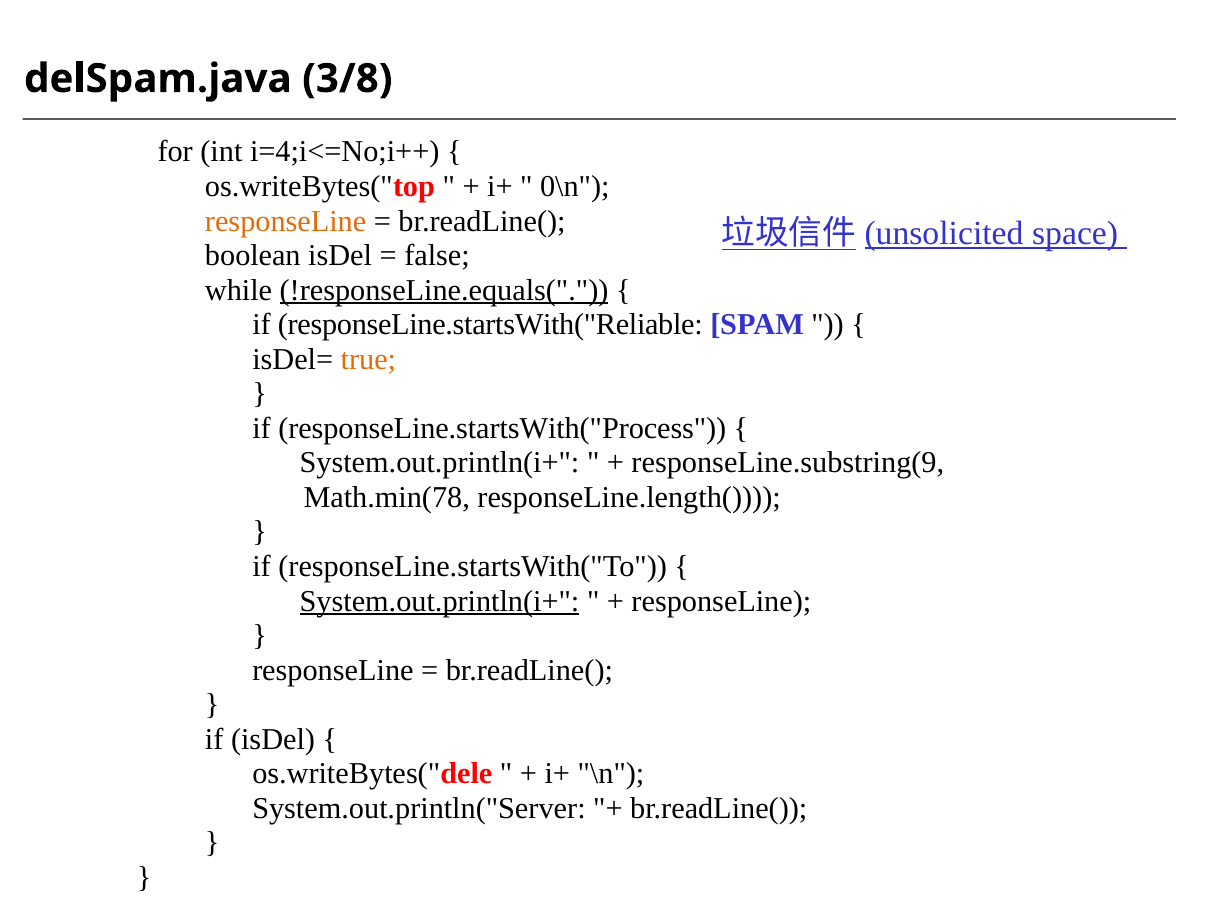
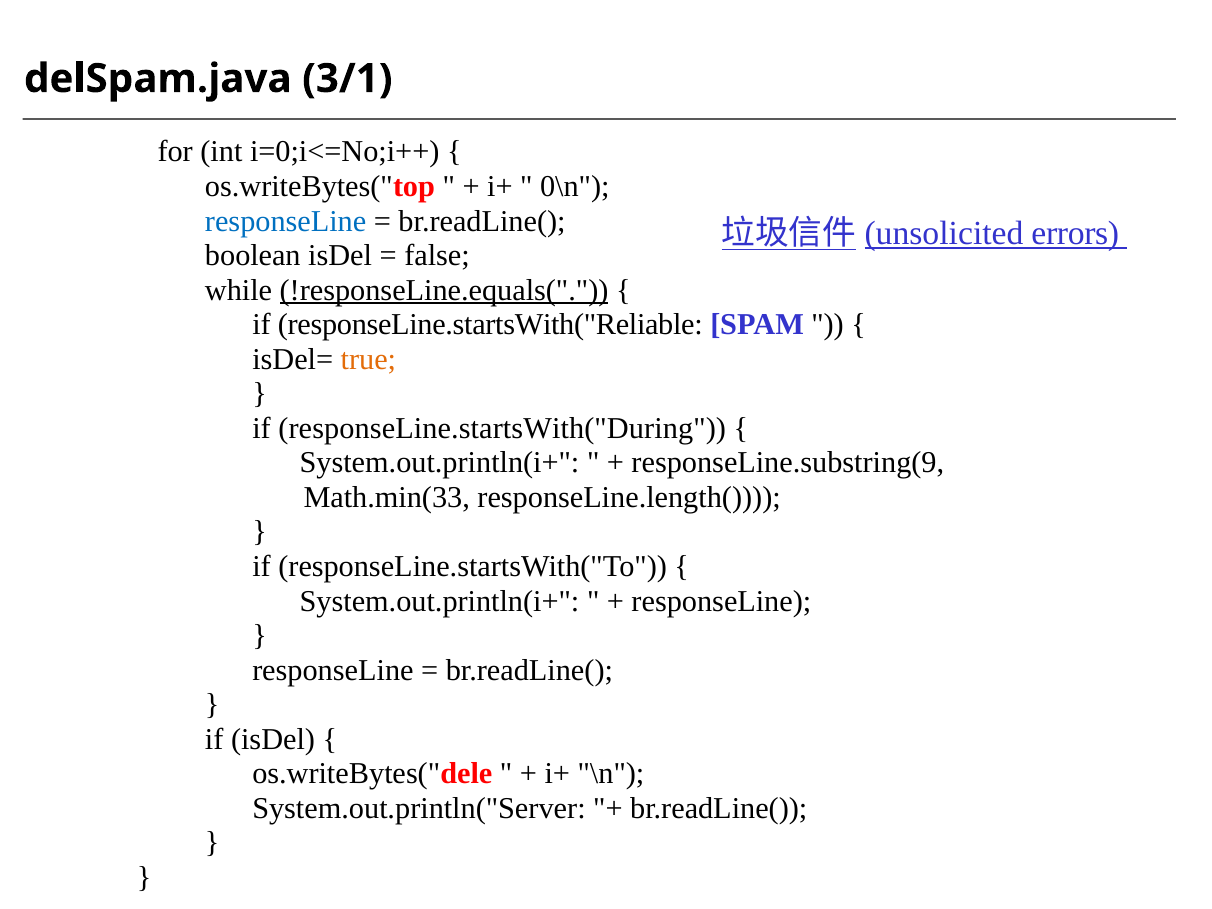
3/8: 3/8 -> 3/1 (347, 79)
i=4;i<=No;i++: i=4;i<=No;i++ -> i=0;i<=No;i++ (345, 152)
responseLine colour: orange -> blue (286, 221)
space: space -> errors (1075, 233)
responseLine.startsWith("Process: responseLine.startsWith("Process -> responseLine.startsWith("During (502, 428)
Math.min(78: Math.min(78 -> Math.min(33 (387, 497)
System.out.println(i+ underline: present -> none (440, 601)
